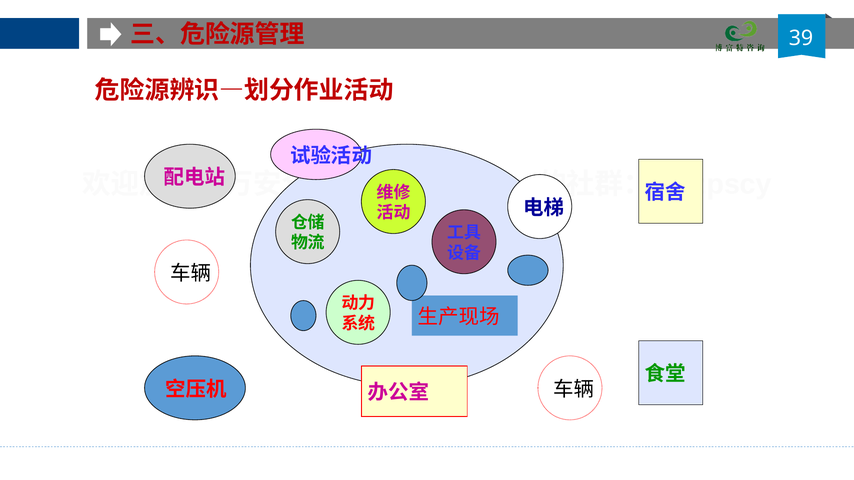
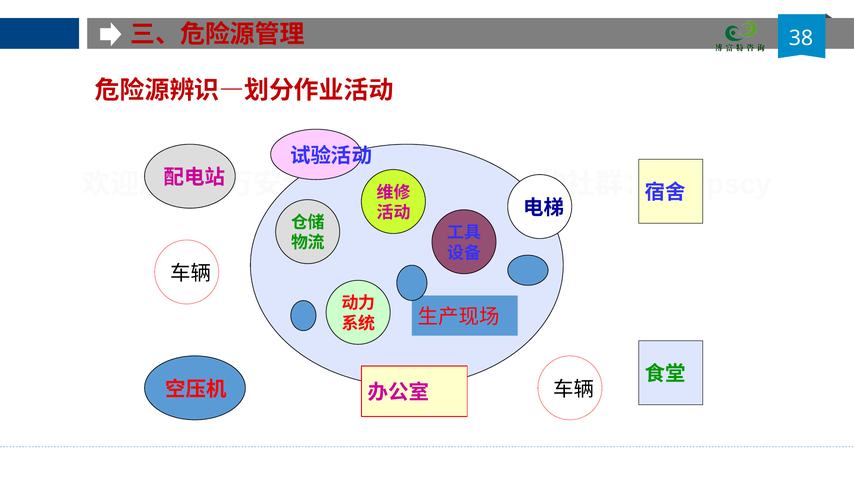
39: 39 -> 38 (801, 38)
